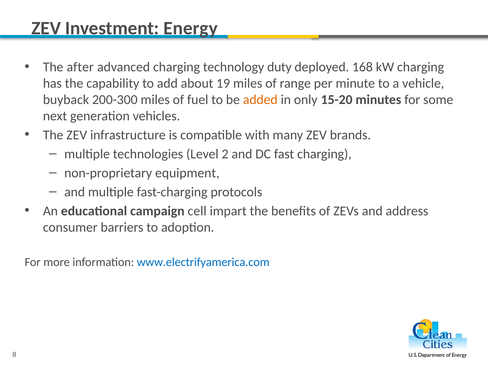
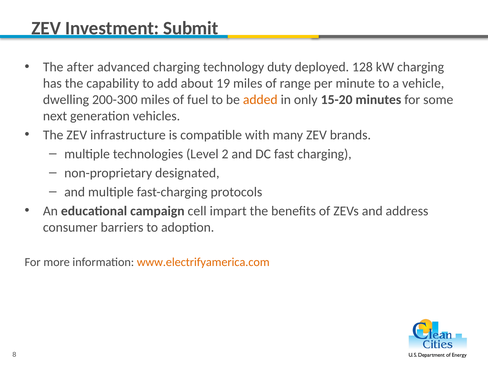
Energy: Energy -> Submit (191, 28)
168: 168 -> 128 (362, 67)
buyback: buyback -> dwelling (66, 100)
equipment: equipment -> designated (187, 173)
www.electrifyamerica.com colour: blue -> orange (203, 262)
